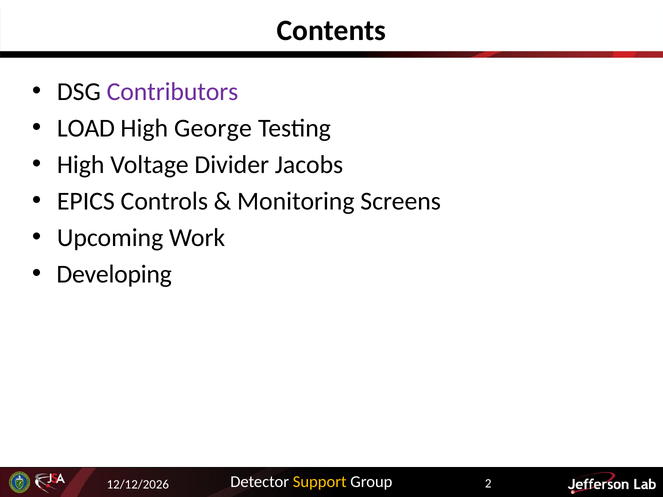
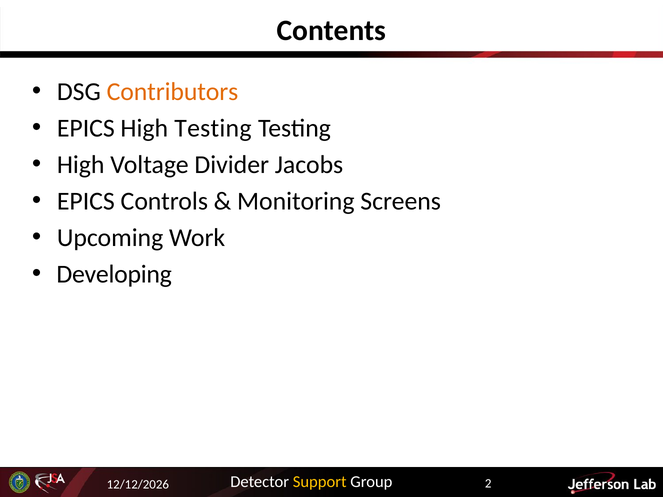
Contributors colour: purple -> orange (172, 92)
LOAD: LOAD -> EPICS (86, 128)
High George: George -> Testing (213, 128)
